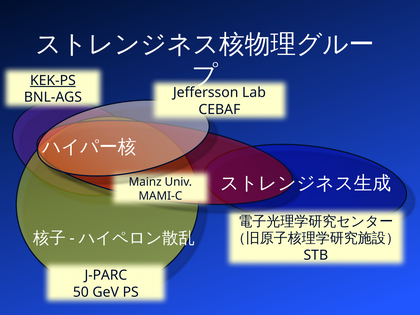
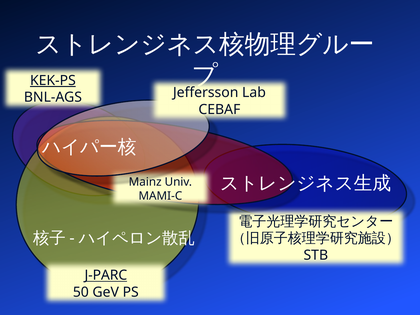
J-PARC underline: none -> present (106, 275)
